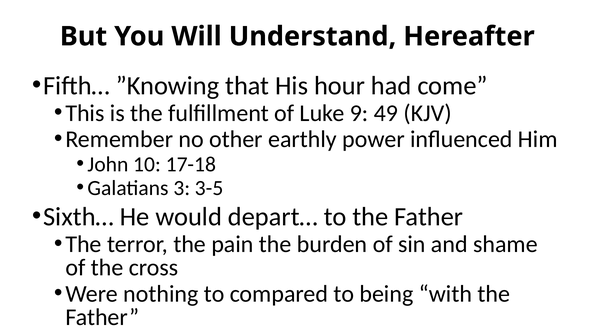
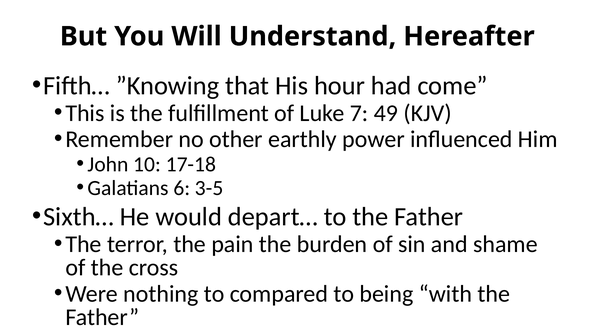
9: 9 -> 7 (359, 113)
3: 3 -> 6 (182, 188)
